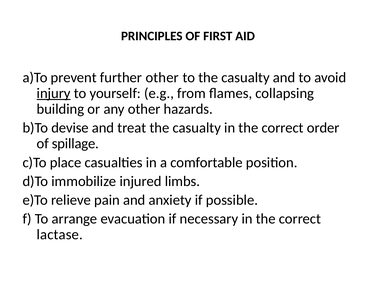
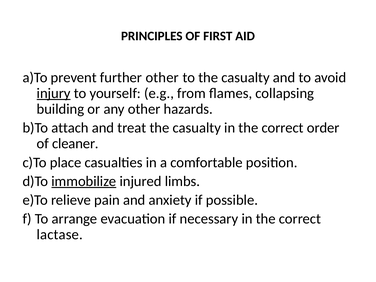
devise: devise -> attach (70, 128)
spillage: spillage -> cleaner (75, 144)
immobilize underline: none -> present (84, 181)
